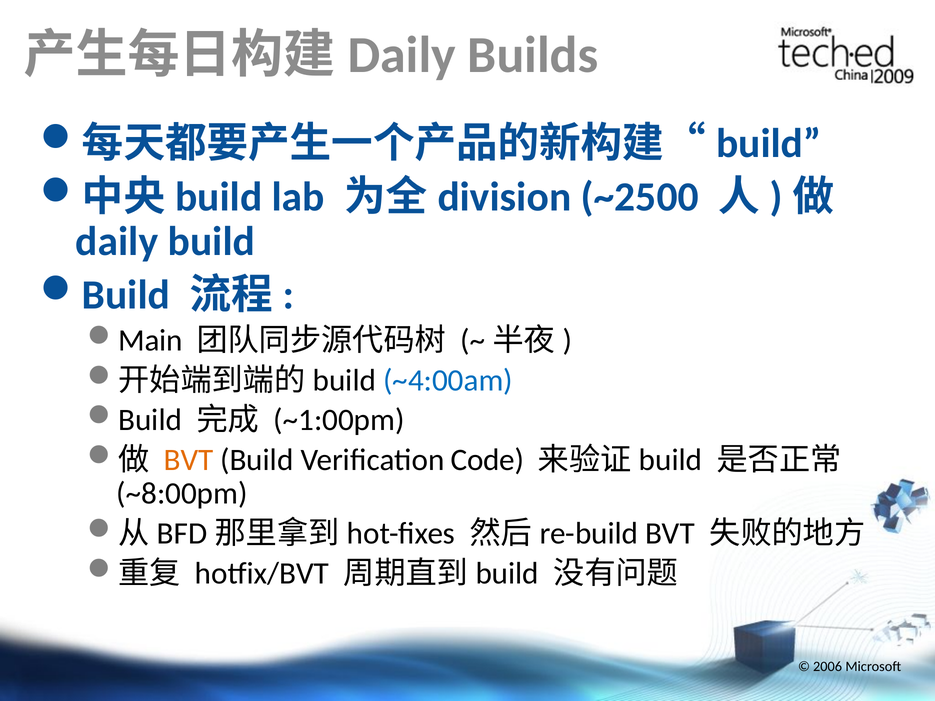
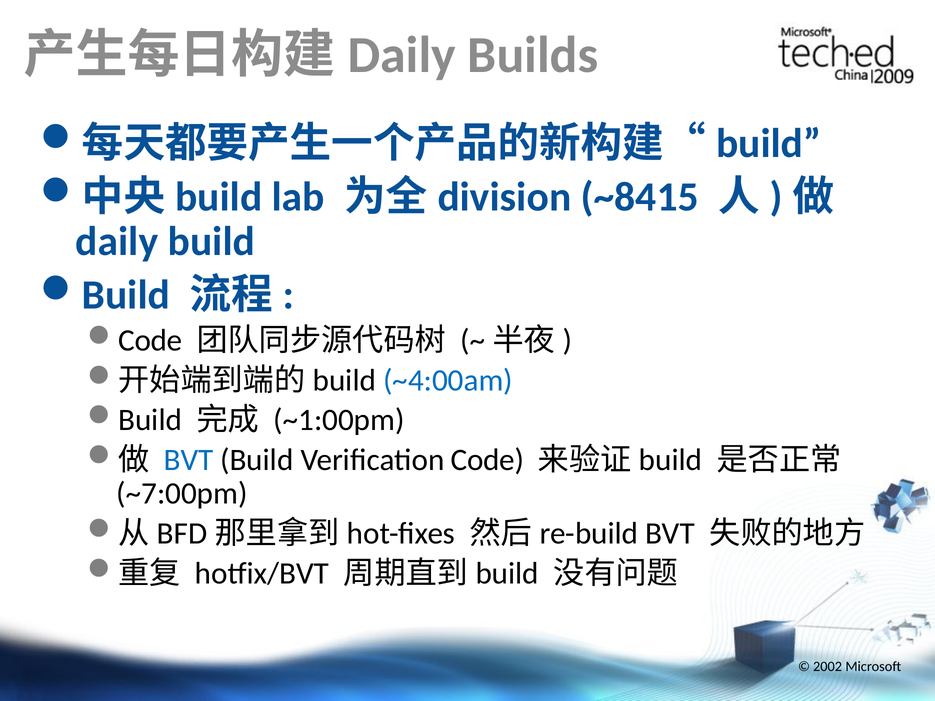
~2500: ~2500 -> ~8415 (640, 197)
Main: Main -> Code (150, 341)
BVT colour: orange -> blue (189, 460)
~8:00pm: ~8:00pm -> ~7:00pm (182, 494)
2006: 2006 -> 2002 (828, 667)
